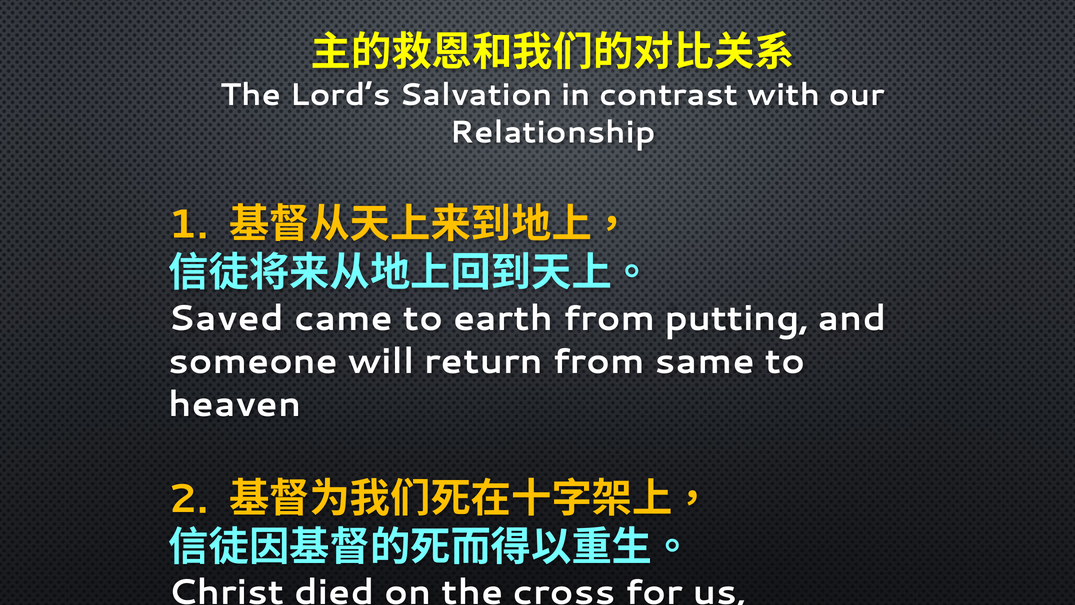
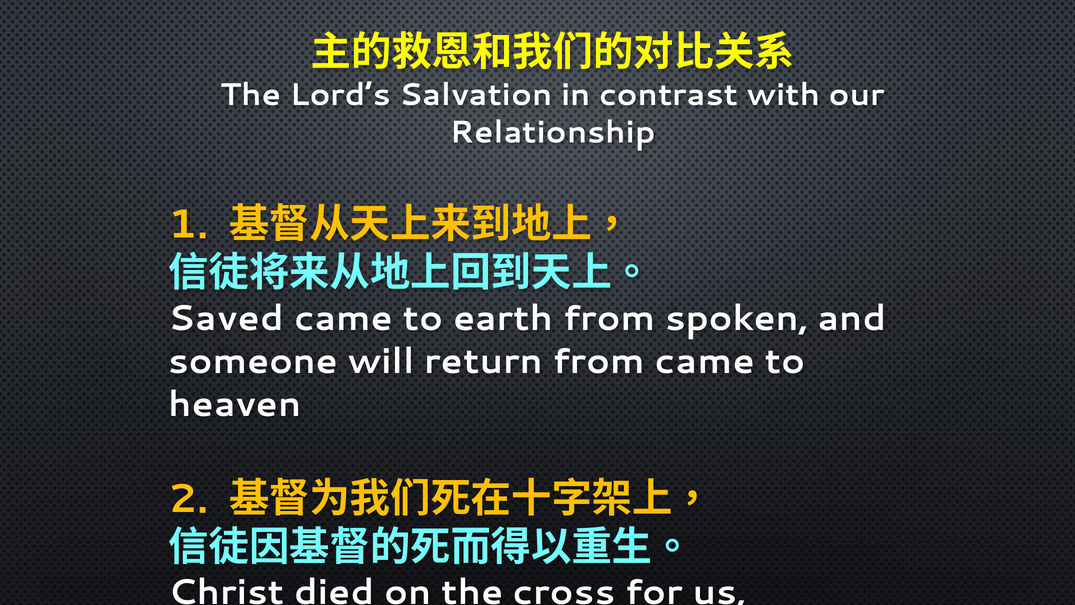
putting: putting -> spoken (737, 318)
from same: same -> came (705, 361)
